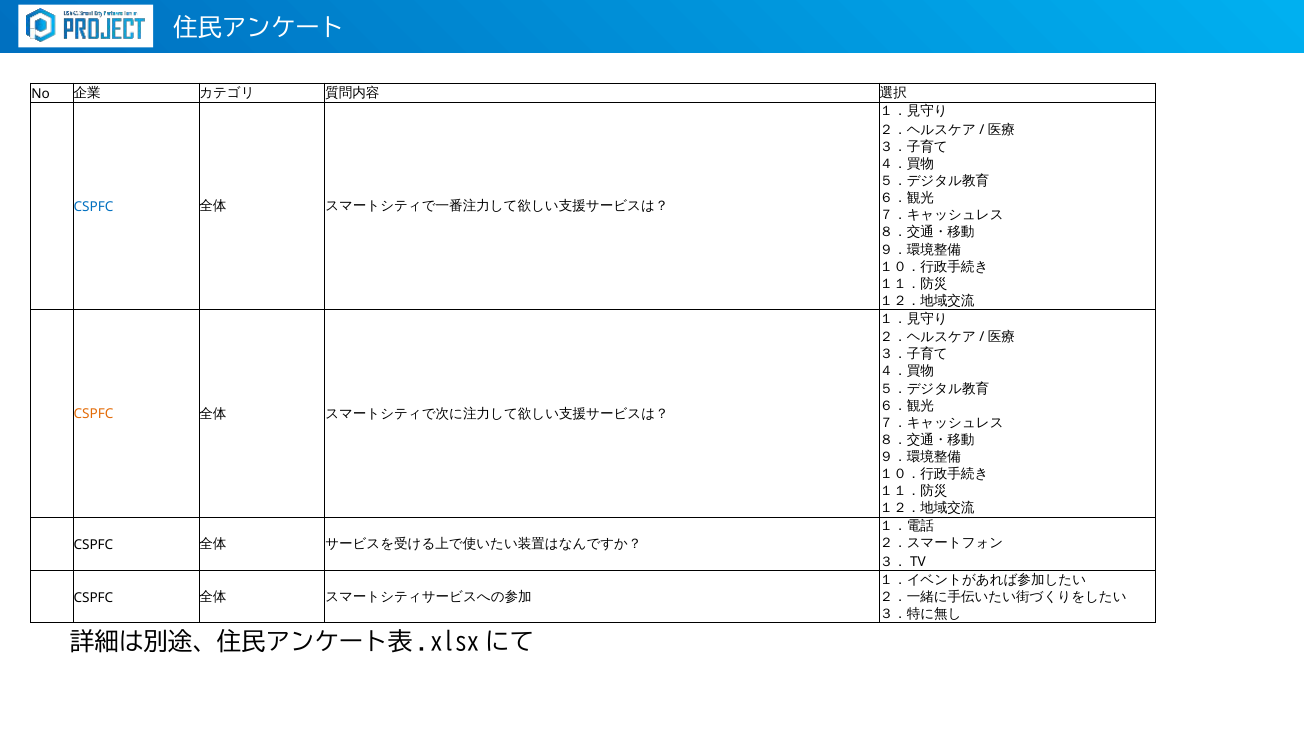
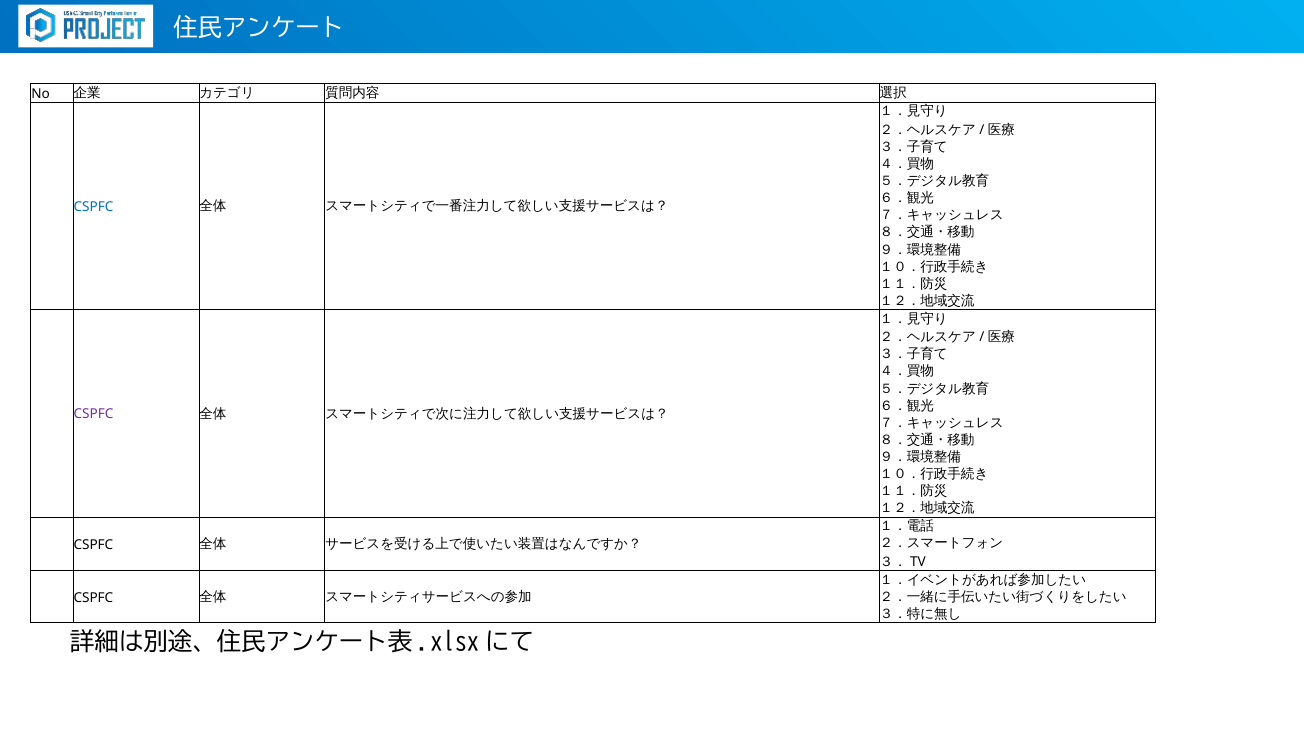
CSPFC colour: orange -> purple (93, 415)
